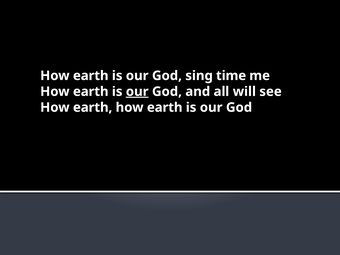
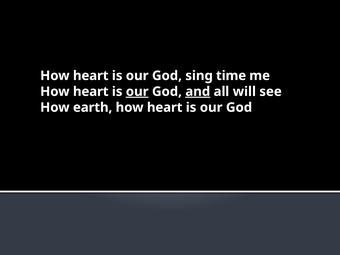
earth: earth -> heart (91, 76)
earth: earth -> heart (91, 92)
and underline: none -> present (198, 92)
earth: earth -> heart (165, 107)
